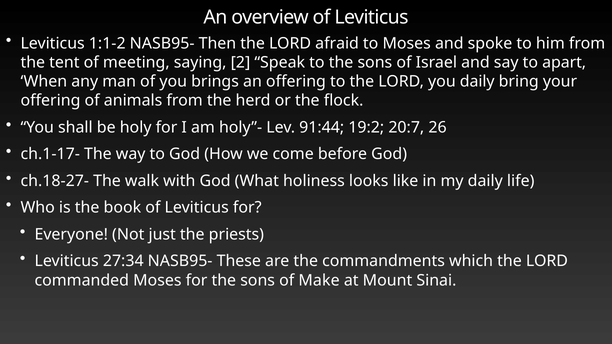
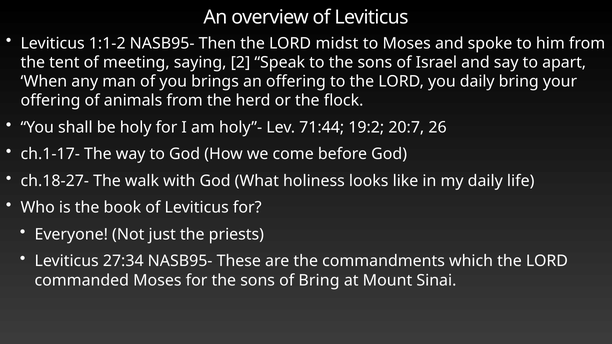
afraid: afraid -> midst (337, 43)
91:44: 91:44 -> 71:44 (322, 128)
of Make: Make -> Bring (319, 281)
